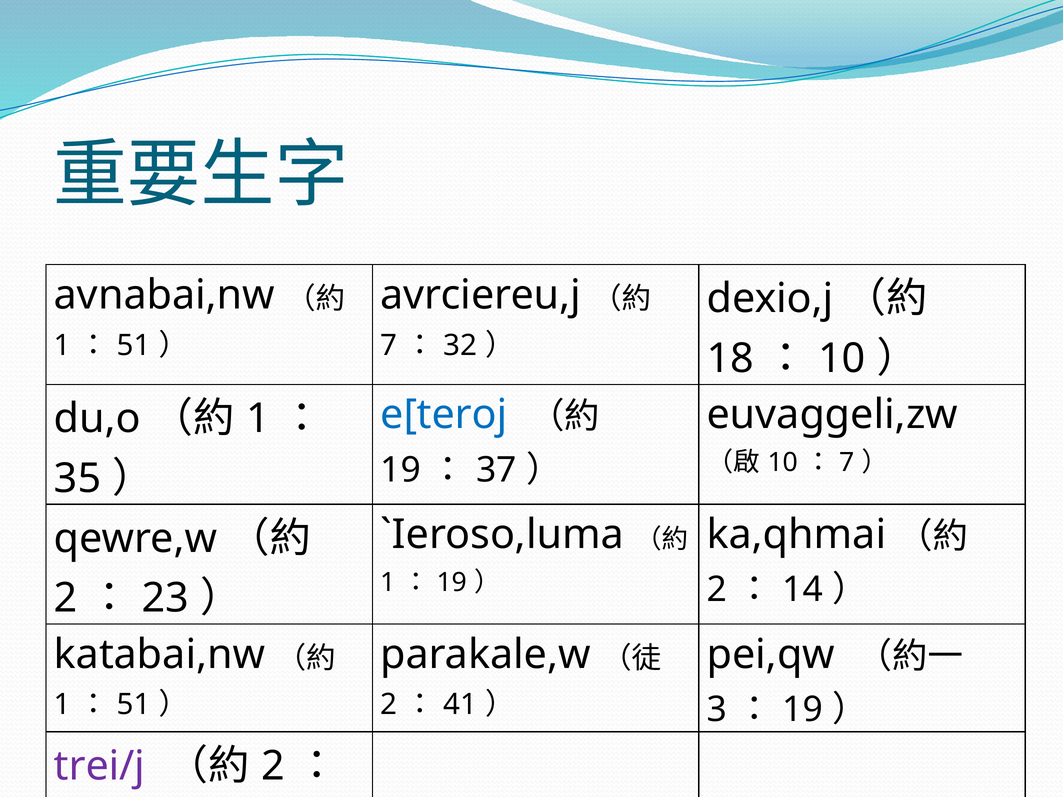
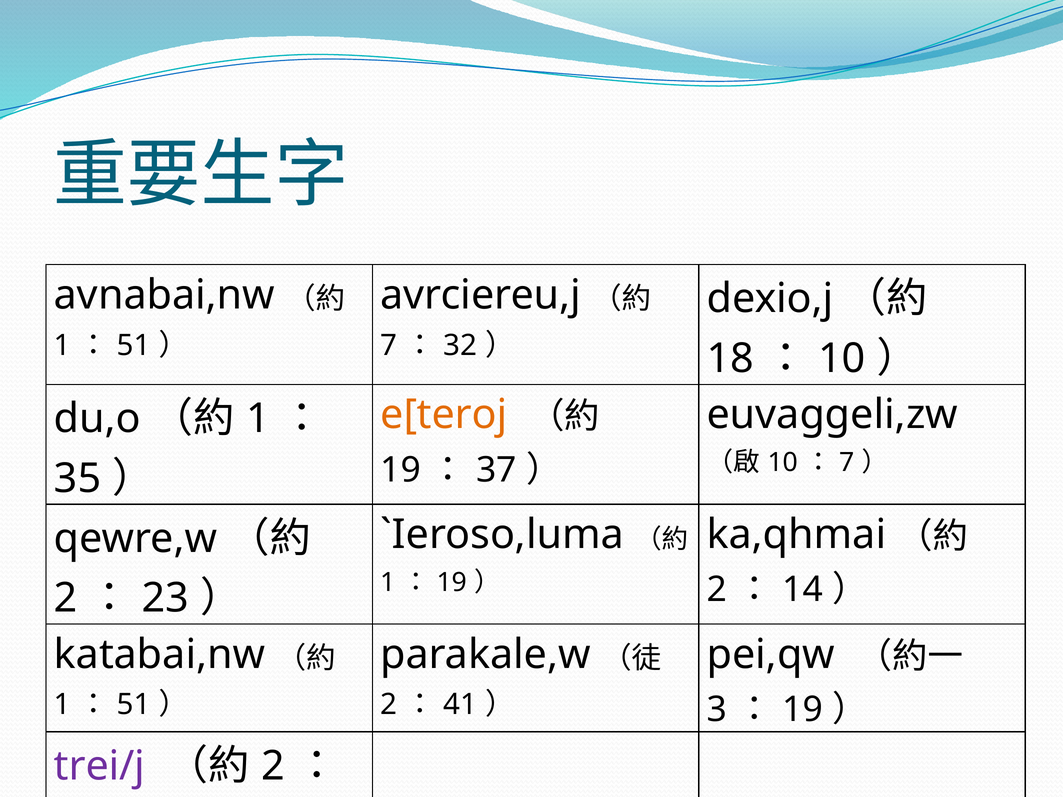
e[teroj colour: blue -> orange (444, 415)
